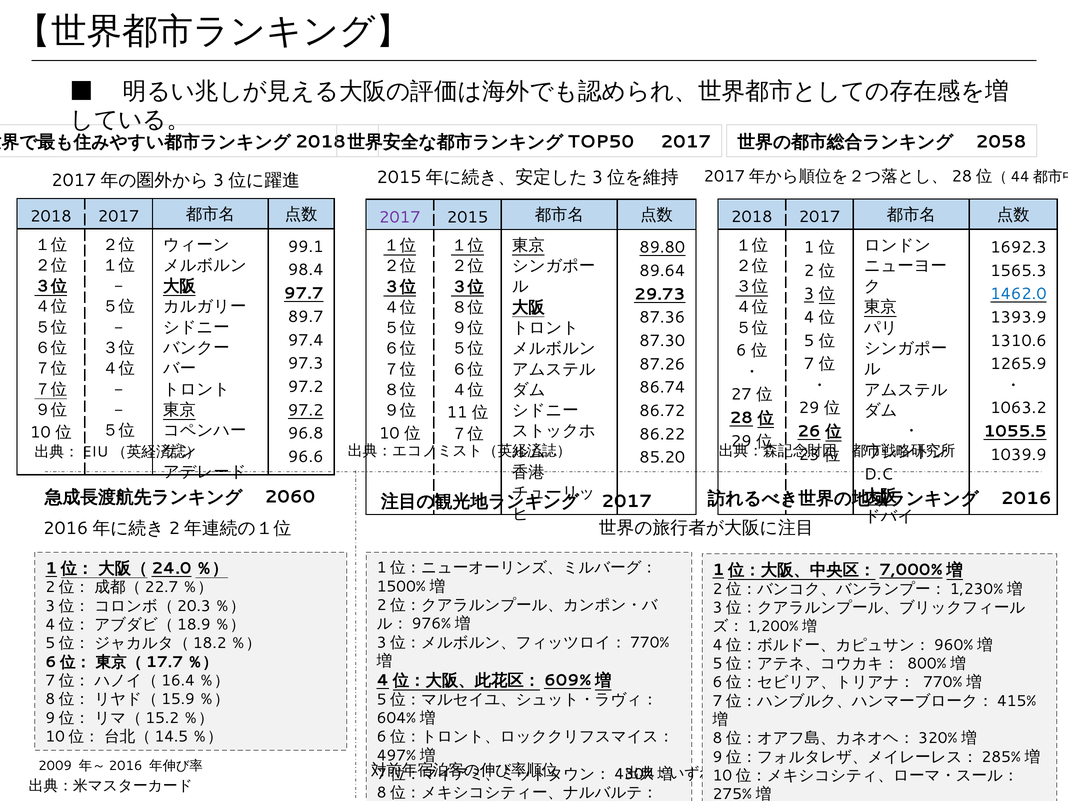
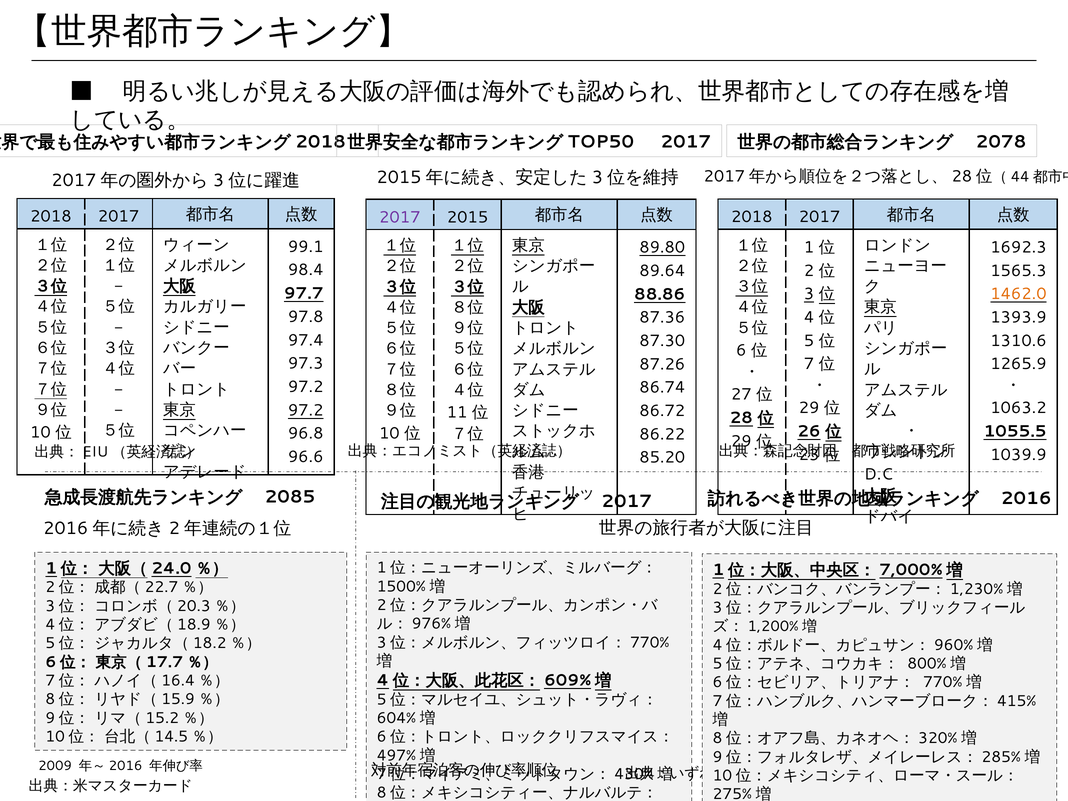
2058: 2058 -> 2078 (1001, 142)
29.73: 29.73 -> 88.86 (660, 294)
1462.0 colour: blue -> orange (1018, 294)
89.7: 89.7 -> 97.8 (306, 317)
2060: 2060 -> 2085 (290, 497)
